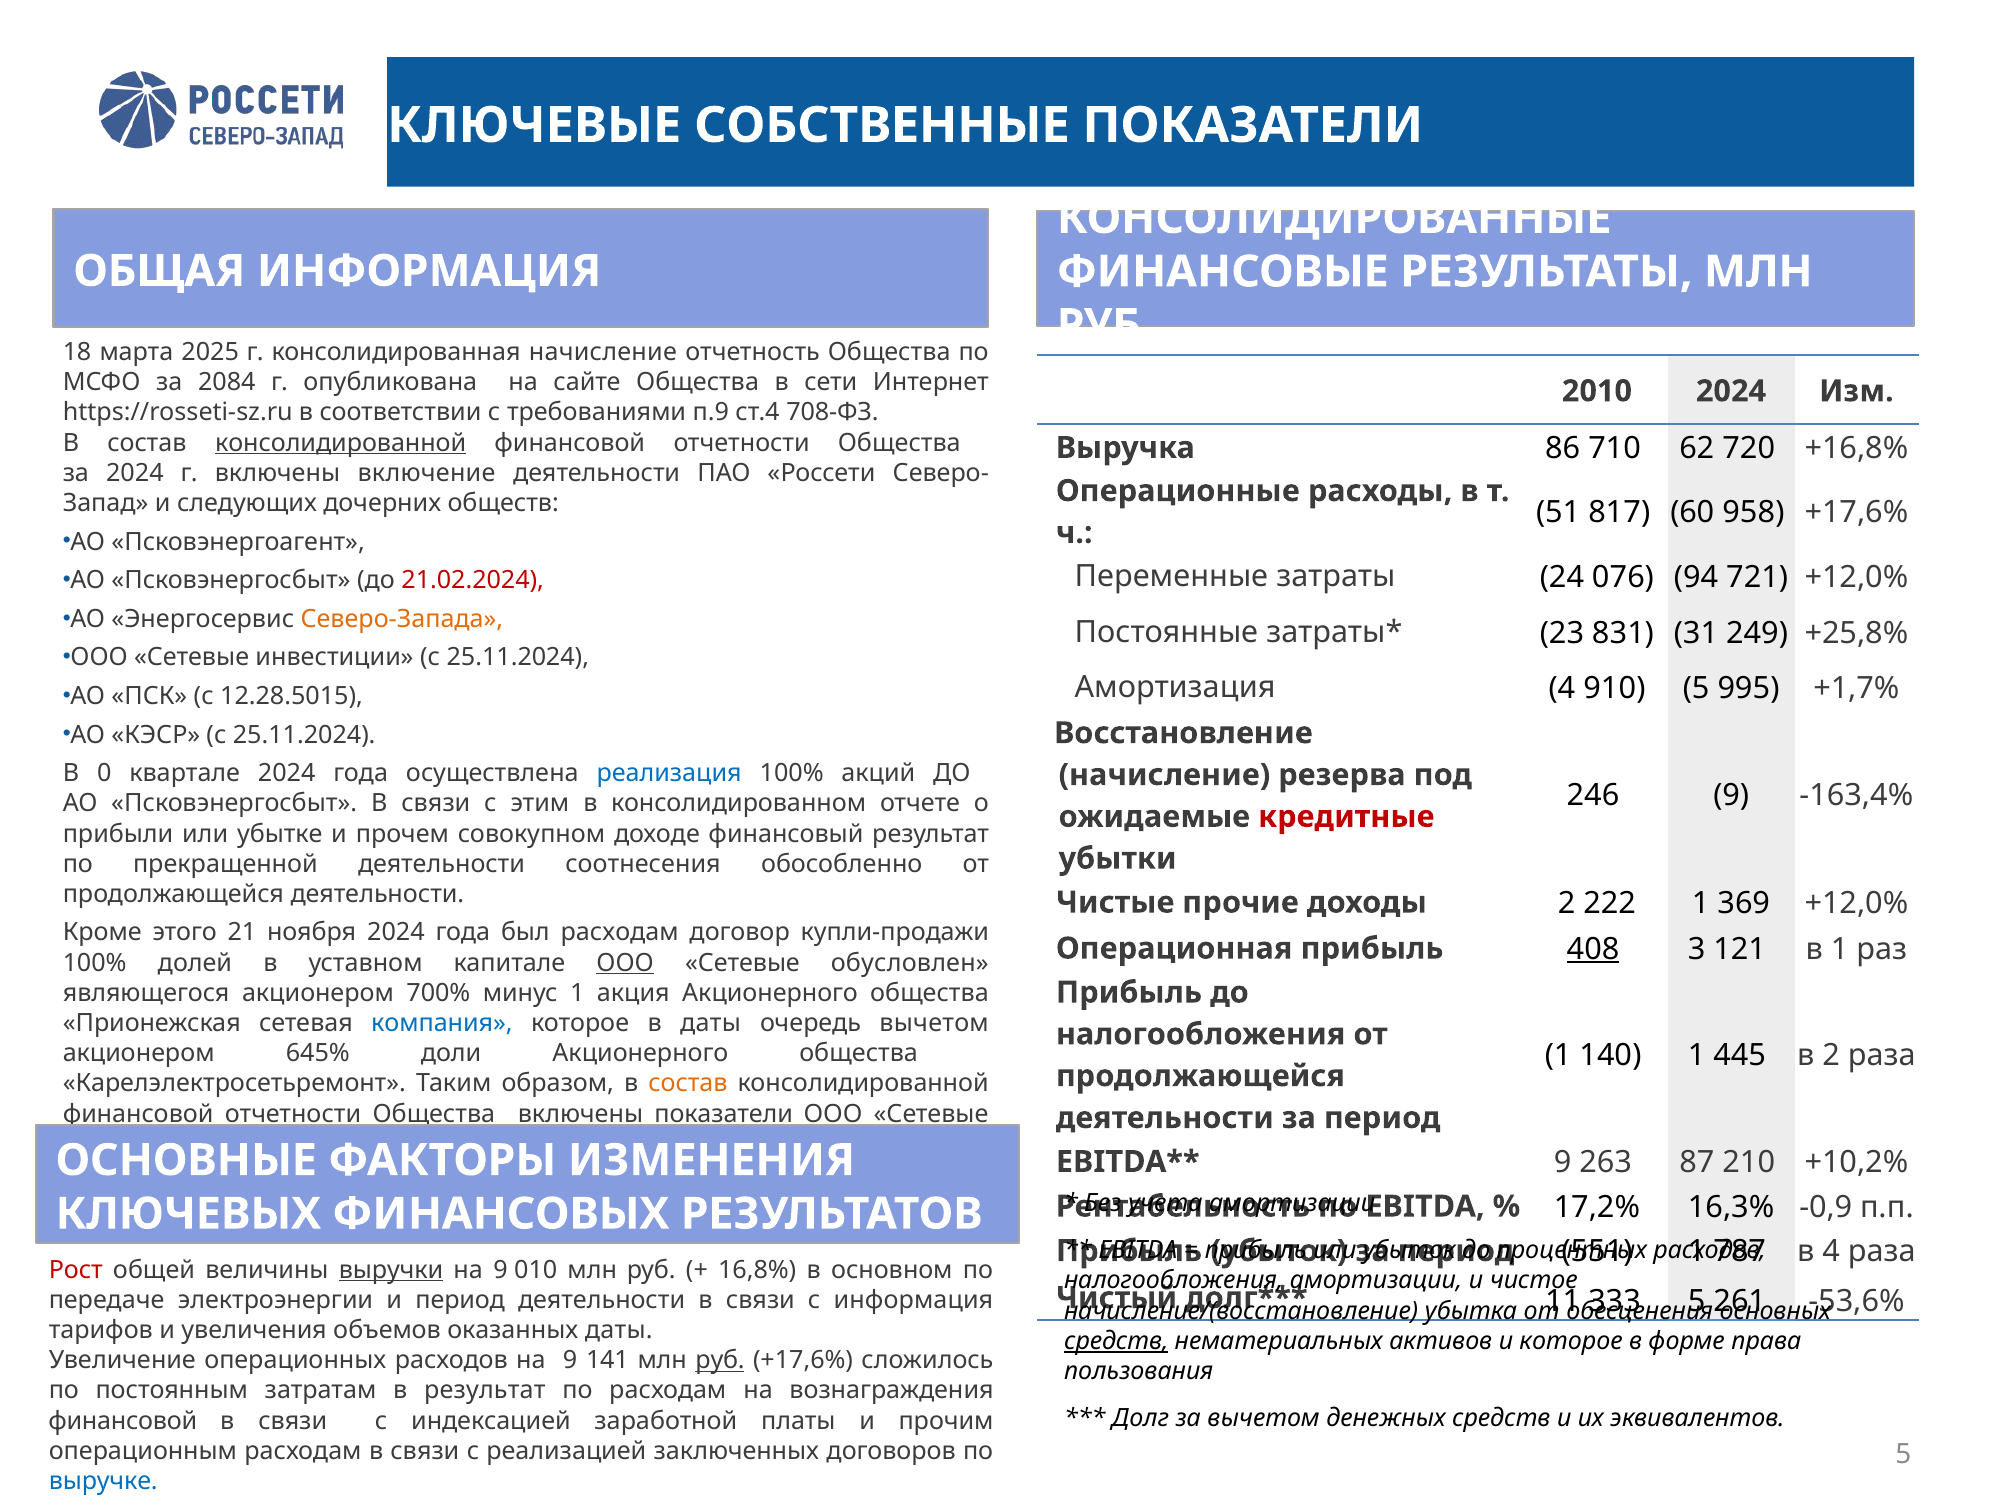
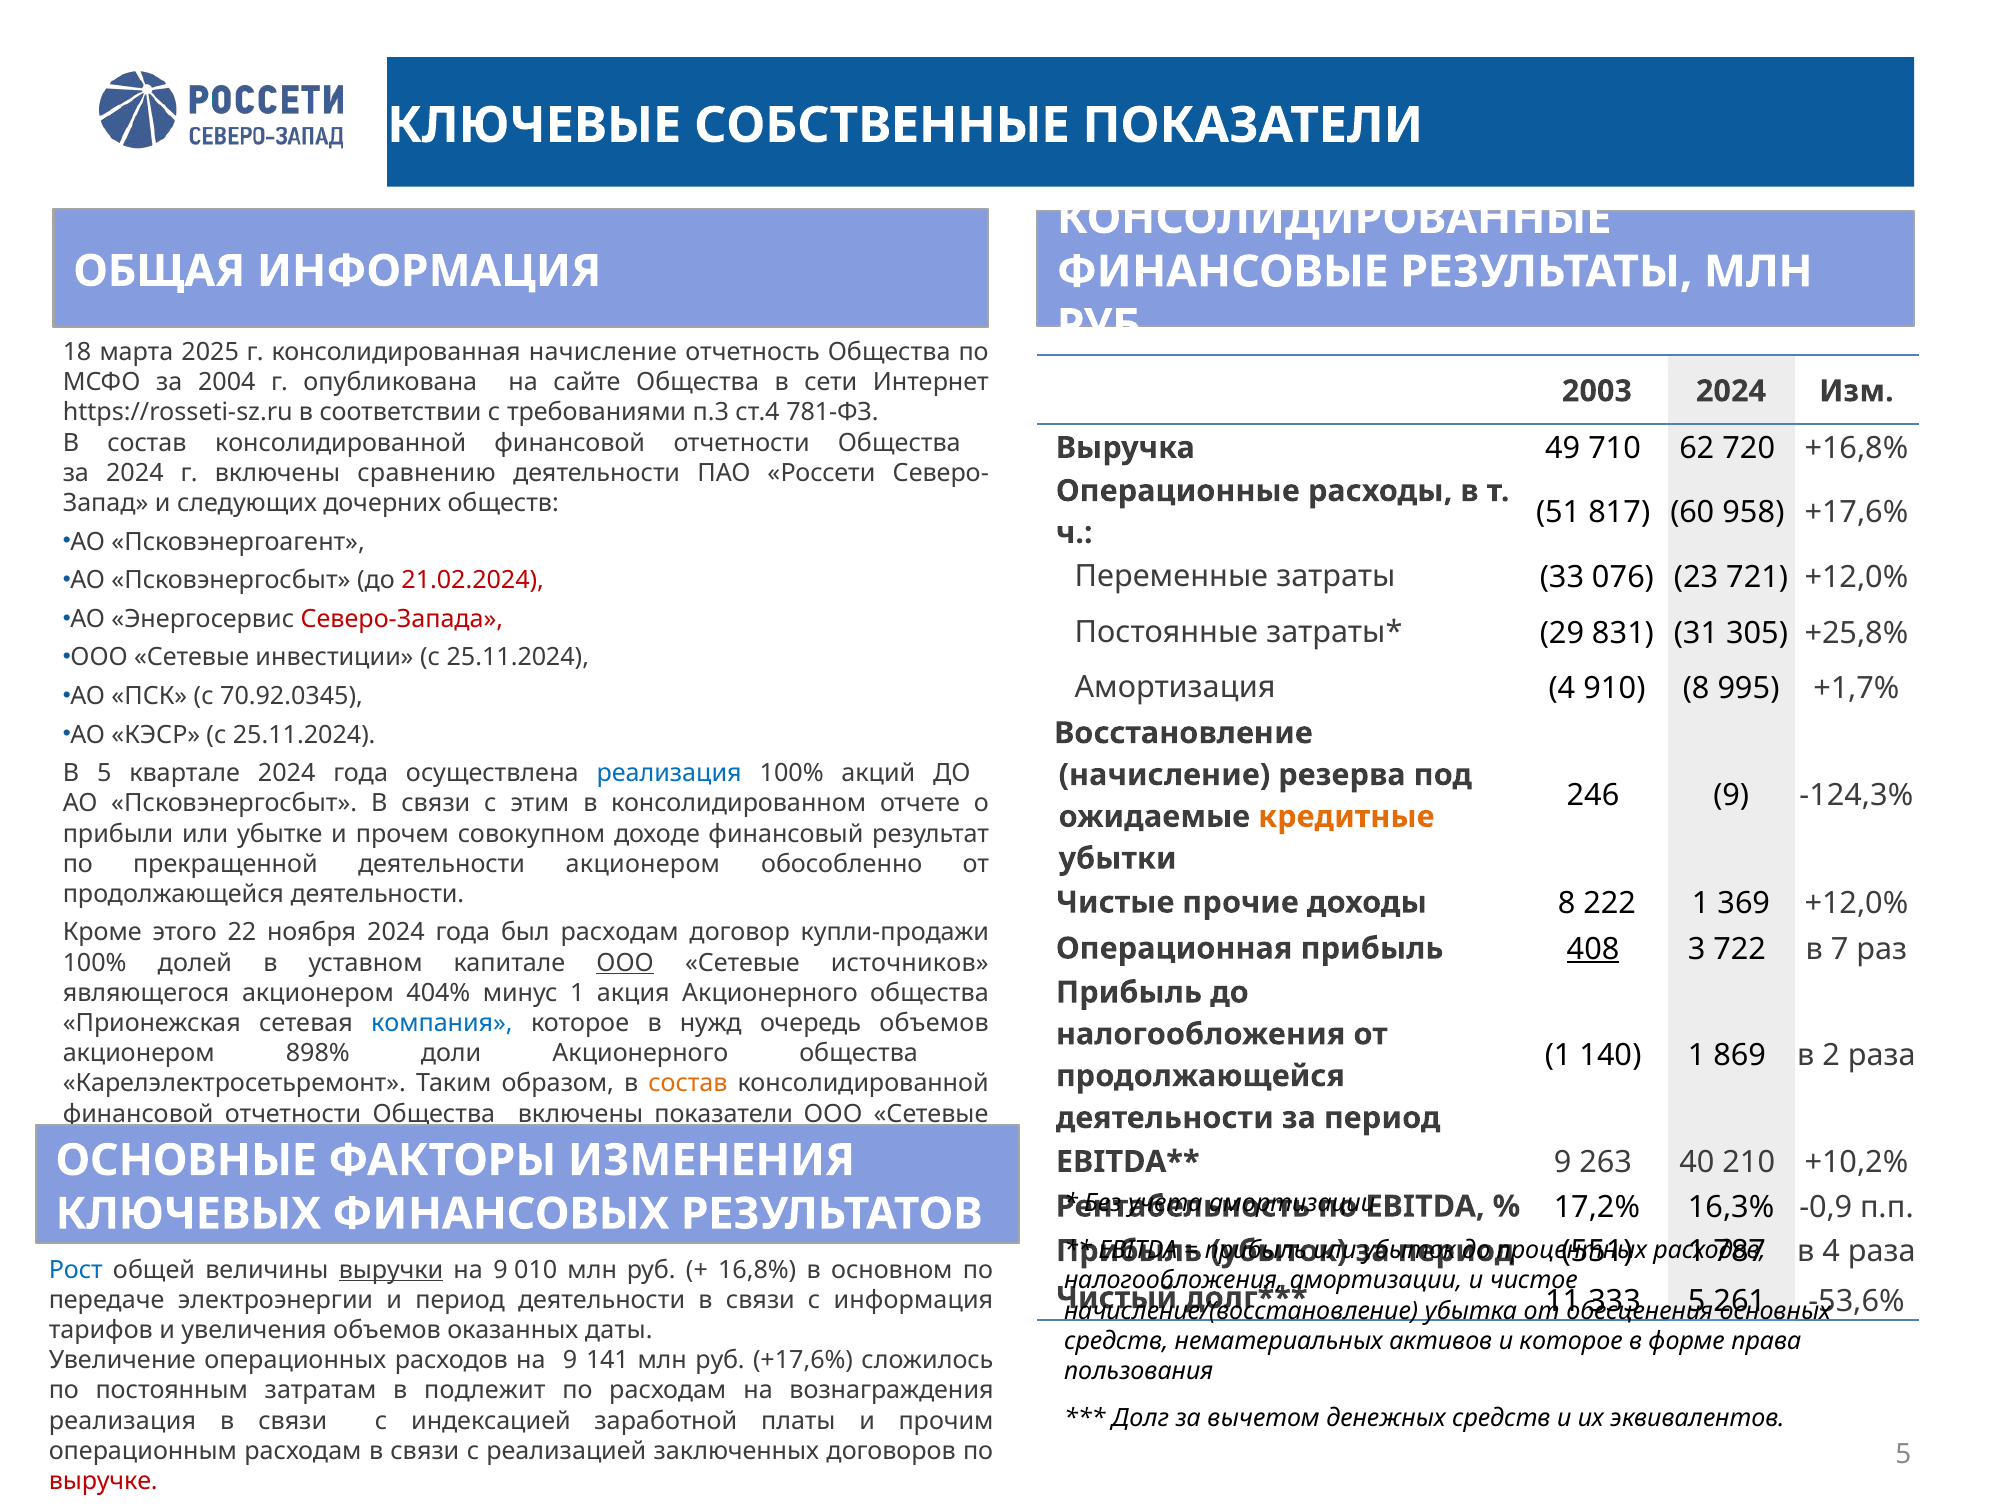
2084: 2084 -> 2004 (227, 382)
2010: 2010 -> 2003 (1597, 391)
п.9: п.9 -> п.3 (711, 413)
708-ФЗ: 708-ФЗ -> 781-ФЗ (832, 413)
консолидированной underline: present -> none (341, 443)
86: 86 -> 49 (1563, 448)
включение: включение -> сравнению (426, 473)
24: 24 -> 33 (1562, 577)
94: 94 -> 23 (1696, 577)
Северо-Запада colour: orange -> red (402, 619)
23: 23 -> 29 (1562, 633)
249: 249 -> 305 (1757, 633)
910 5: 5 -> 8 (1696, 688)
12.28.5015: 12.28.5015 -> 70.92.0345 (291, 696)
В 0: 0 -> 5 (104, 773)
-163,4%: -163,4% -> -124,3% (1856, 796)
кредитные colour: red -> orange (1346, 817)
деятельности соотнесения: соотнесения -> акционером (643, 864)
2: 2 -> 8 (1567, 903)
21: 21 -> 22 (242, 933)
121: 121 -> 722 (1740, 949)
в 1: 1 -> 7 (1840, 949)
обусловлен: обусловлен -> источников (910, 963)
700%: 700% -> 404% (438, 993)
в даты: даты -> нужд (711, 1023)
очередь вычетом: вычетом -> объемов (934, 1023)
645%: 645% -> 898% (318, 1053)
445: 445 -> 869 (1740, 1056)
87: 87 -> 40 (1697, 1163)
Рост colour: red -> blue (76, 1270)
средств underline: present -> none (1116, 1341)
руб underline: present -> none (720, 1360)
в результат: результат -> подлежит (485, 1391)
финансовой: финансовой -> реализация (122, 1421)
выручке colour: blue -> red (103, 1481)
